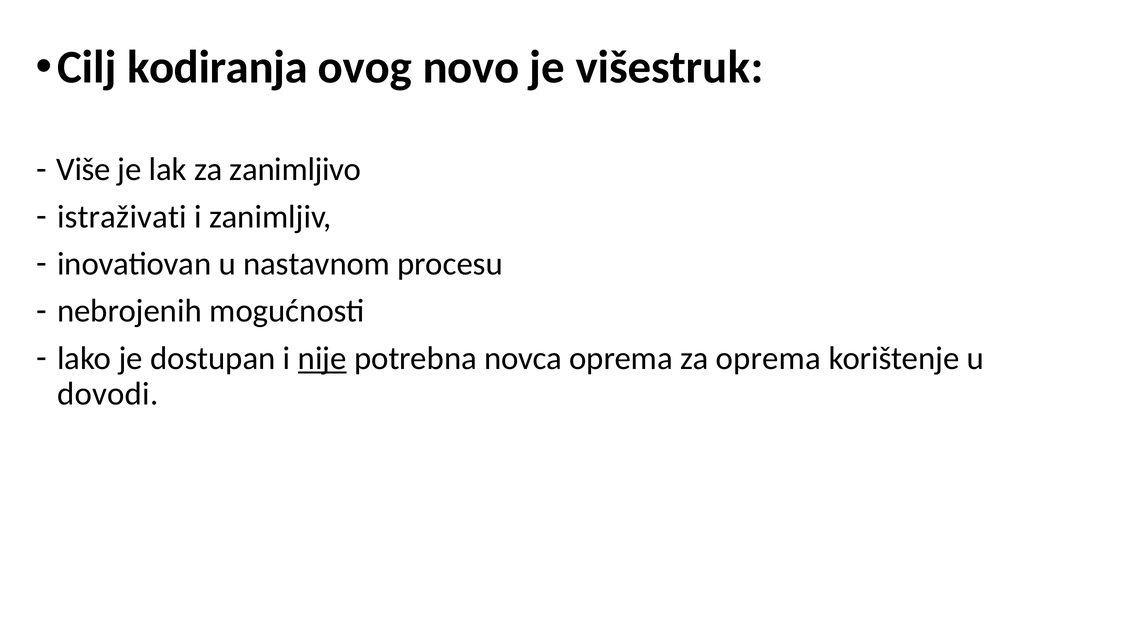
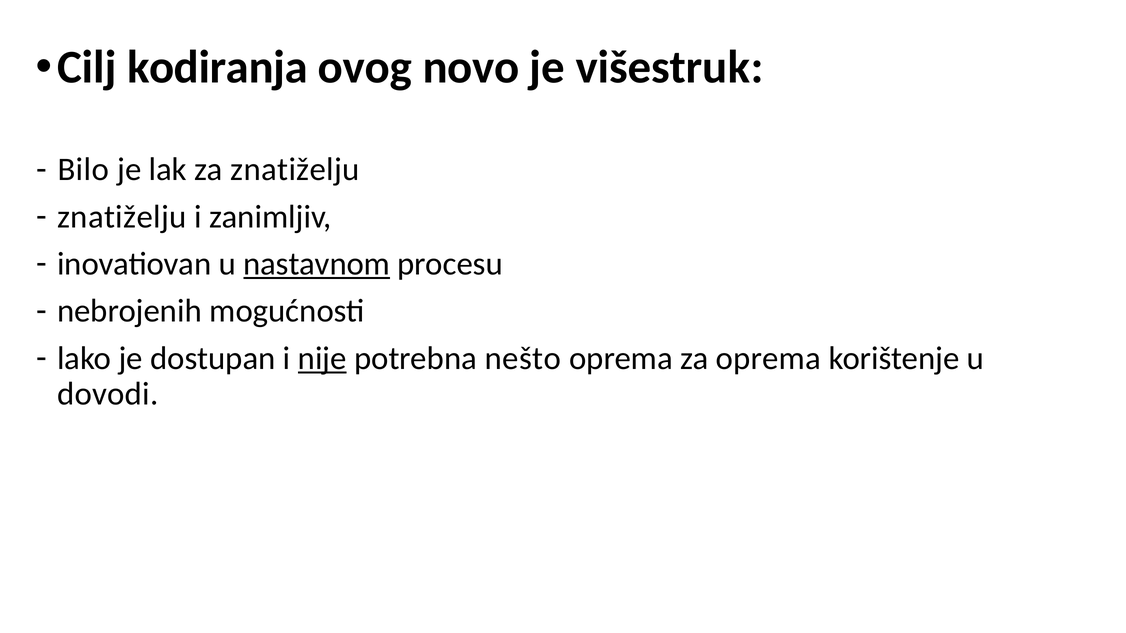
Više: Više -> Bilo (83, 170)
za zanimljivo: zanimljivo -> znatiželju (295, 170)
istraživati: istraživati -> znatiželju (122, 217)
nastavnom underline: none -> present (317, 264)
novca: novca -> nešto (523, 358)
